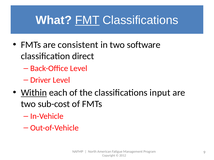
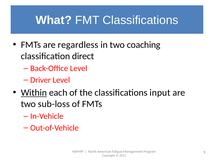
FMT underline: present -> none (87, 20)
consistent: consistent -> regardless (78, 45)
software: software -> coaching (144, 45)
sub-cost: sub-cost -> sub-loss (54, 104)
